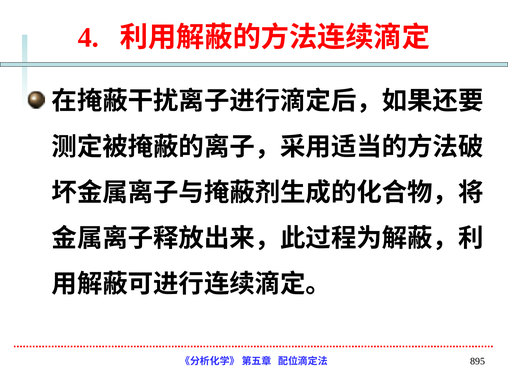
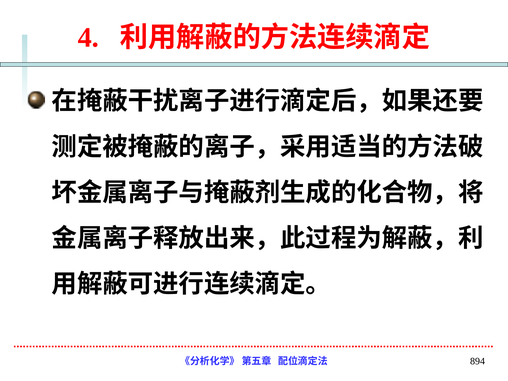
895: 895 -> 894 (478, 361)
